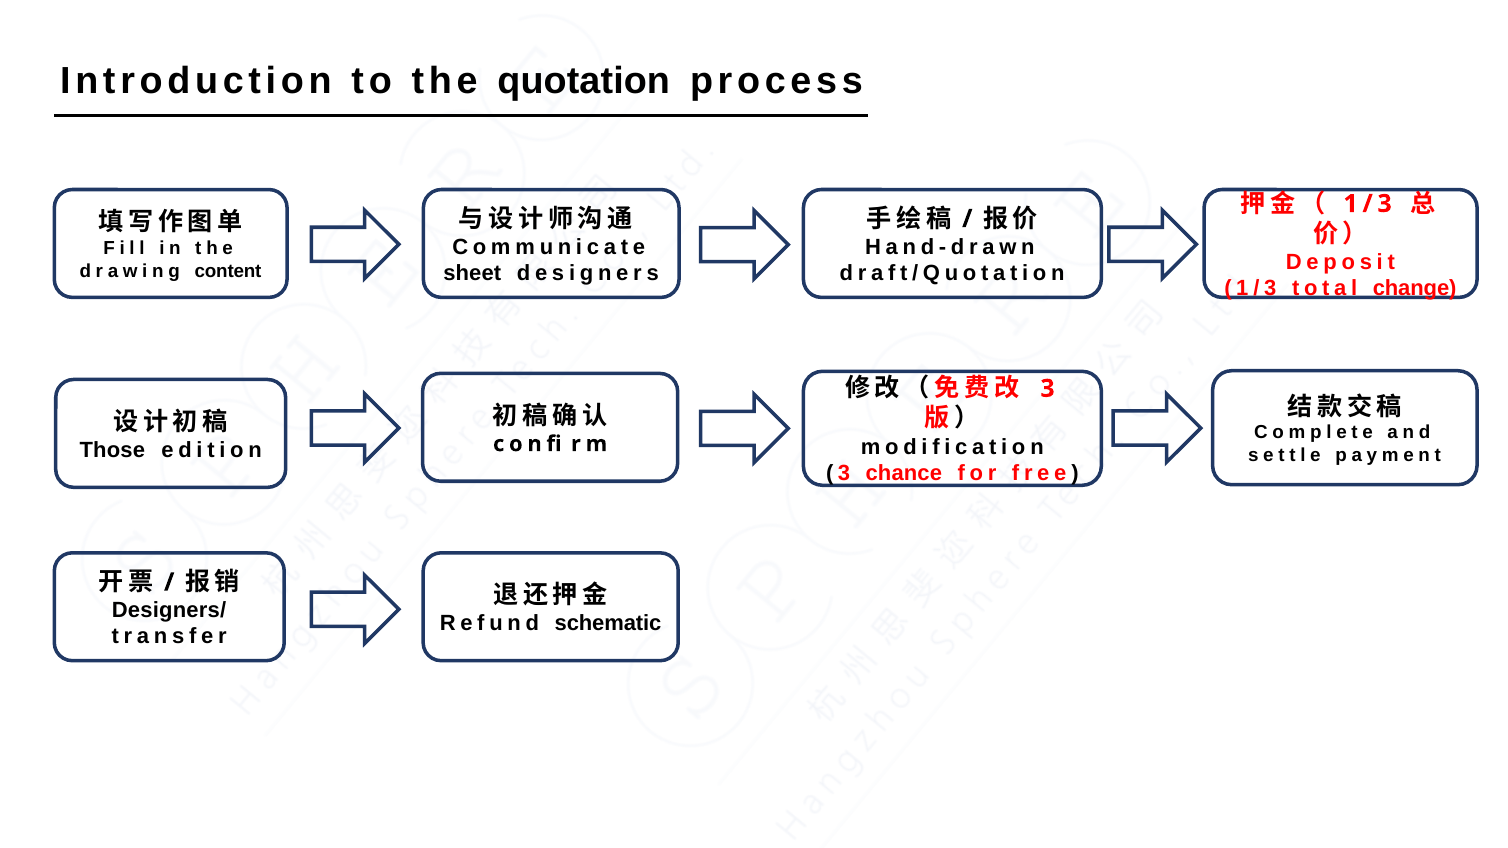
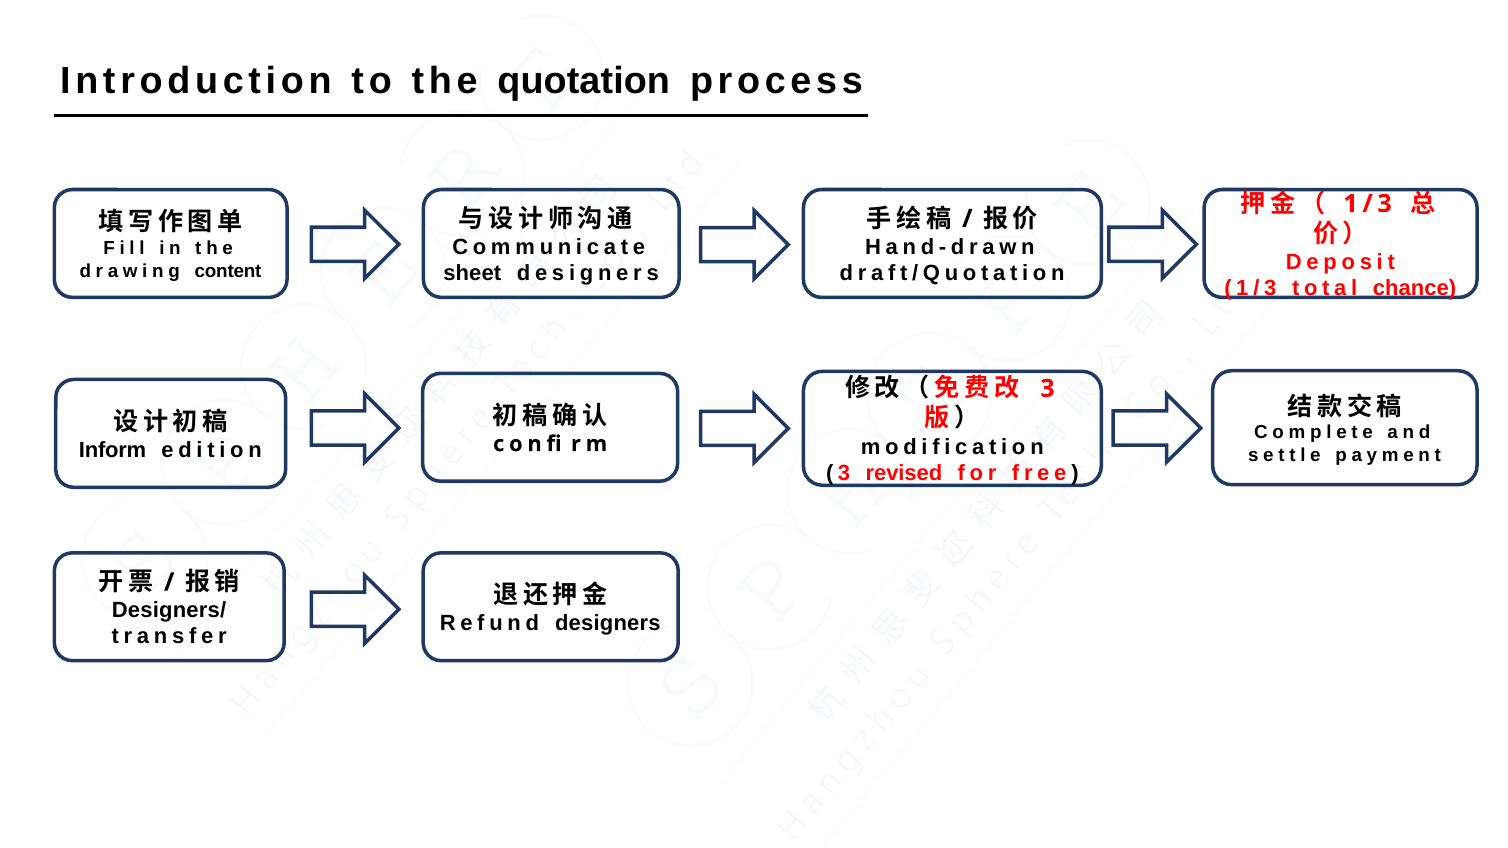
change: change -> chance (1415, 288)
Those: Those -> Inform (113, 450)
chance: chance -> revised (904, 473)
Refund schematic: schematic -> designers (608, 624)
